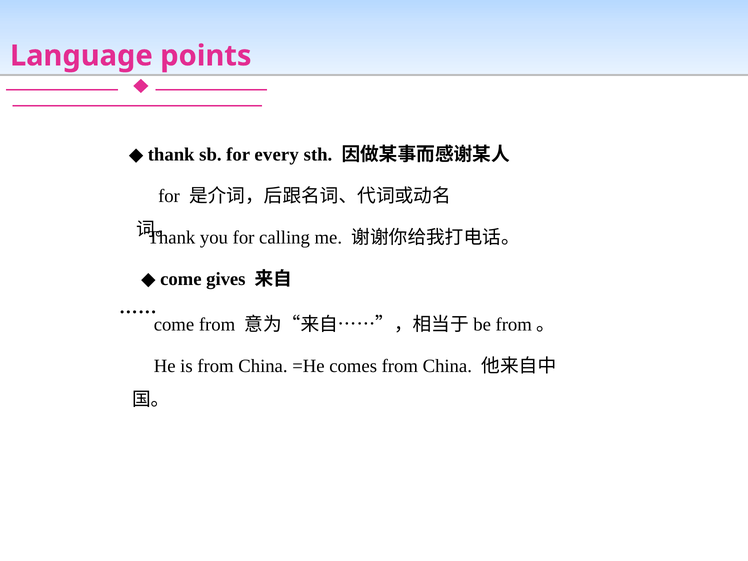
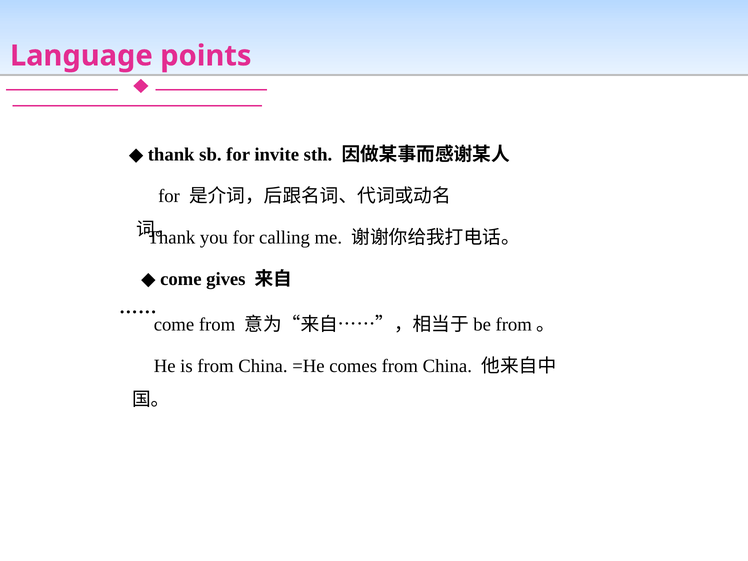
every: every -> invite (277, 155)
